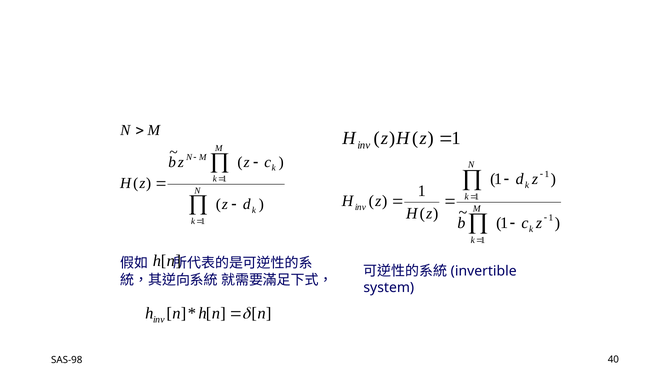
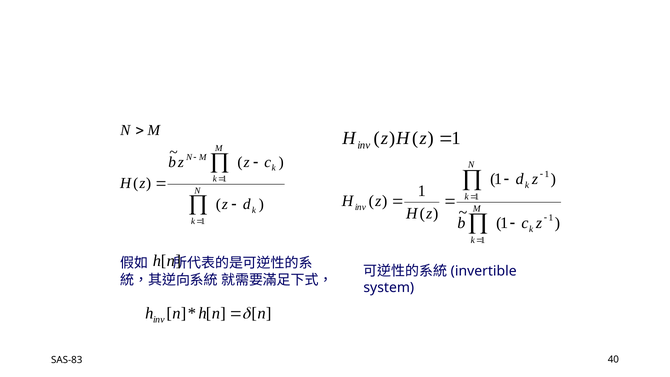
SAS-98: SAS-98 -> SAS-83 (67, 360)
